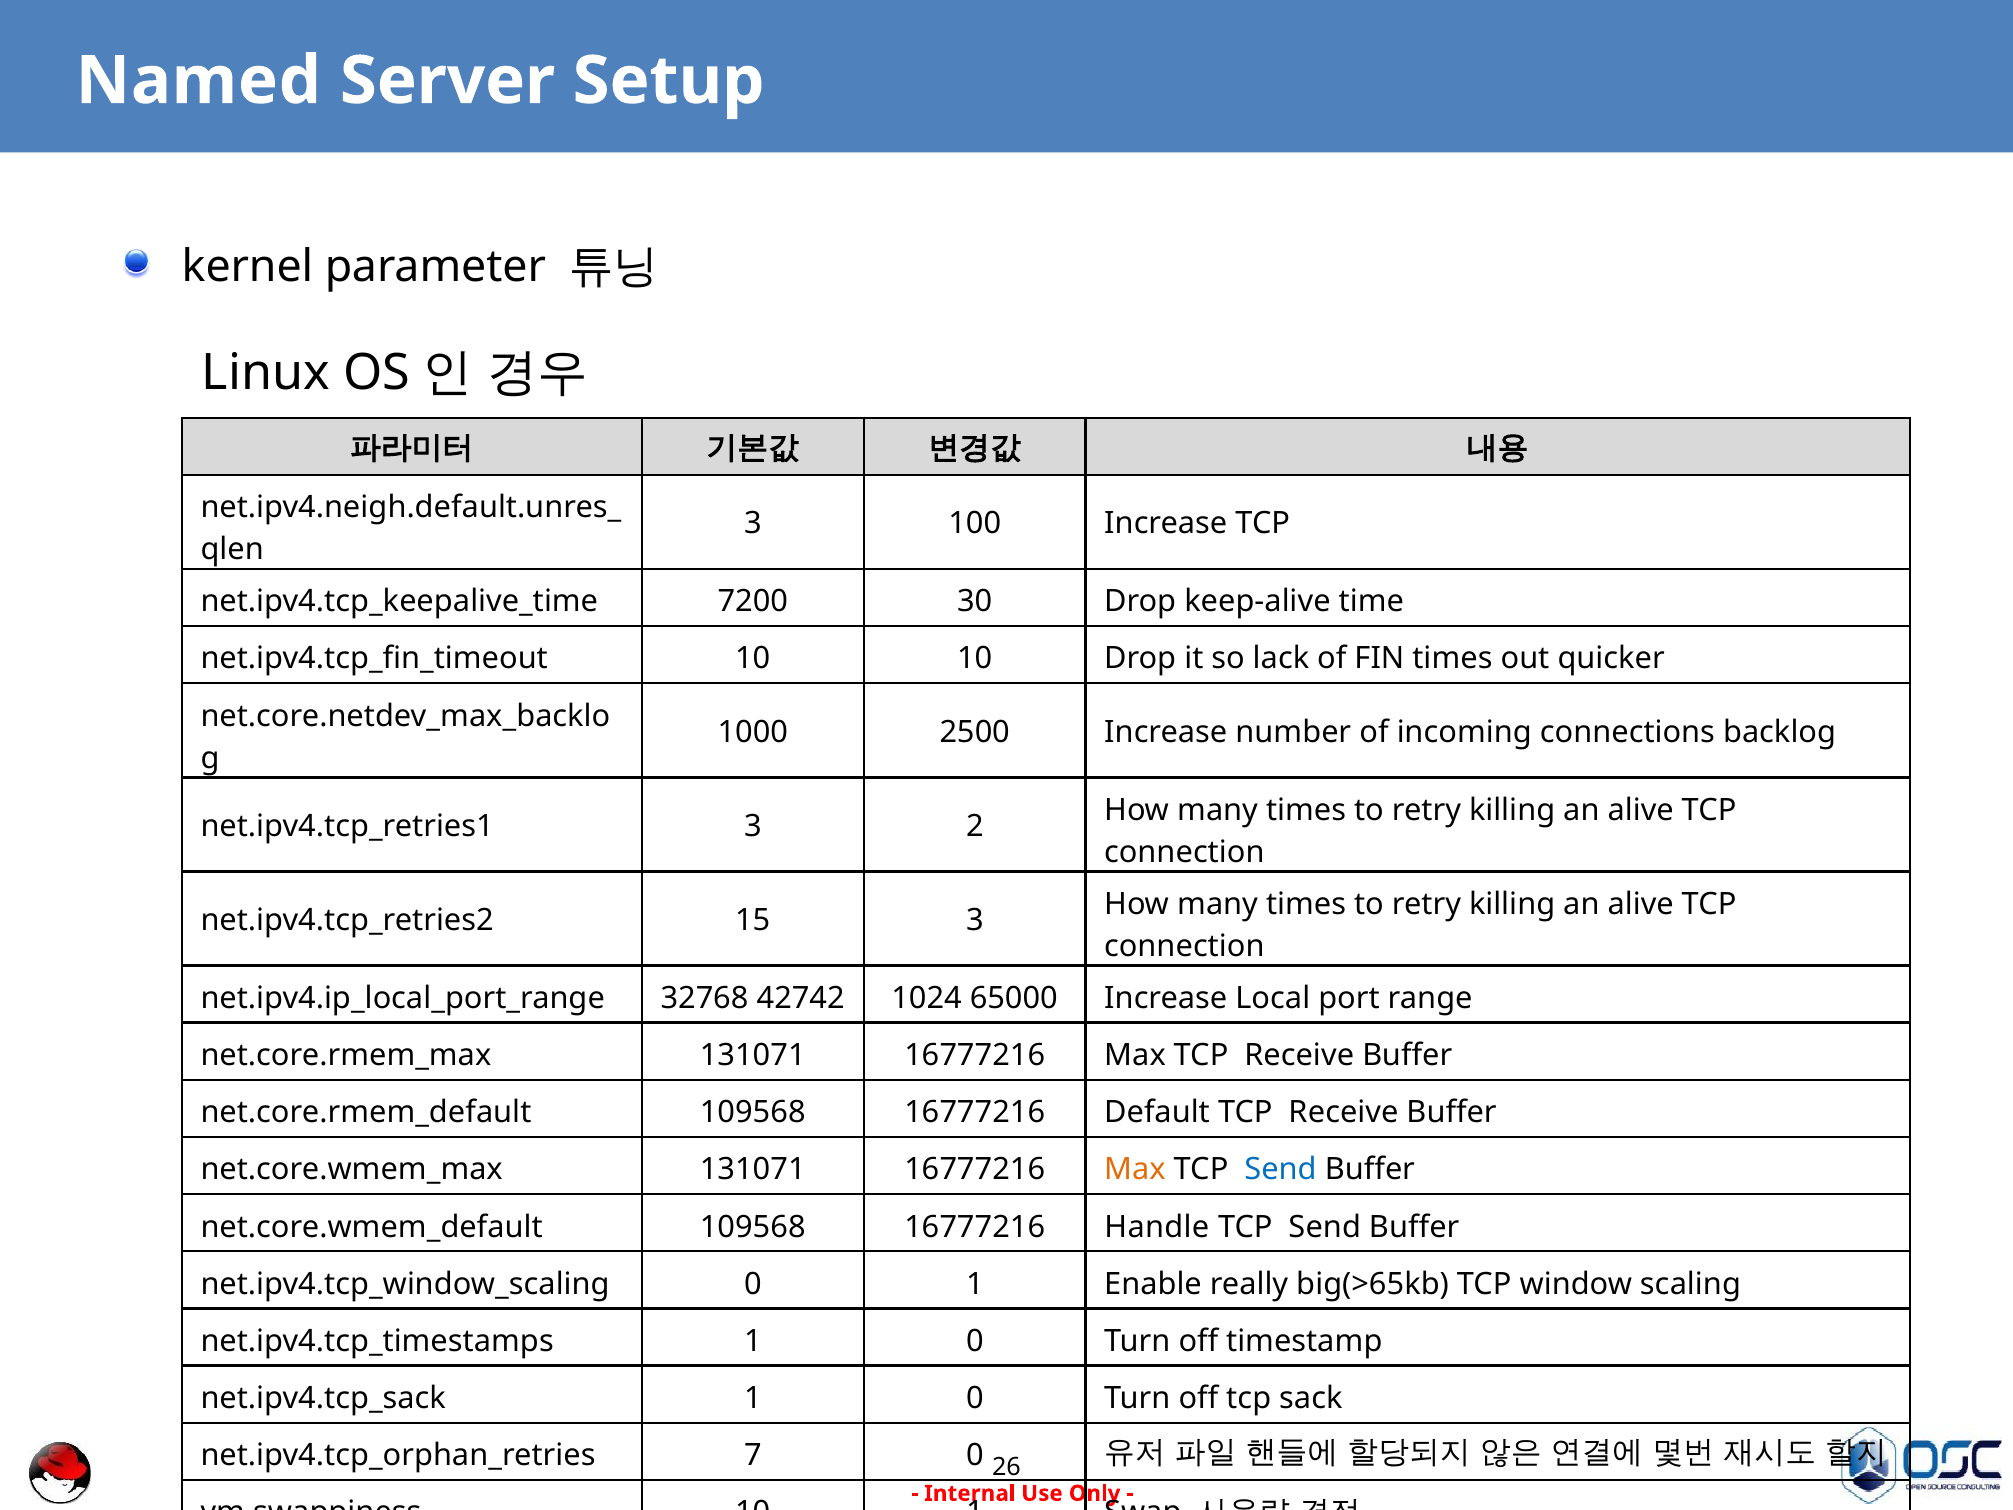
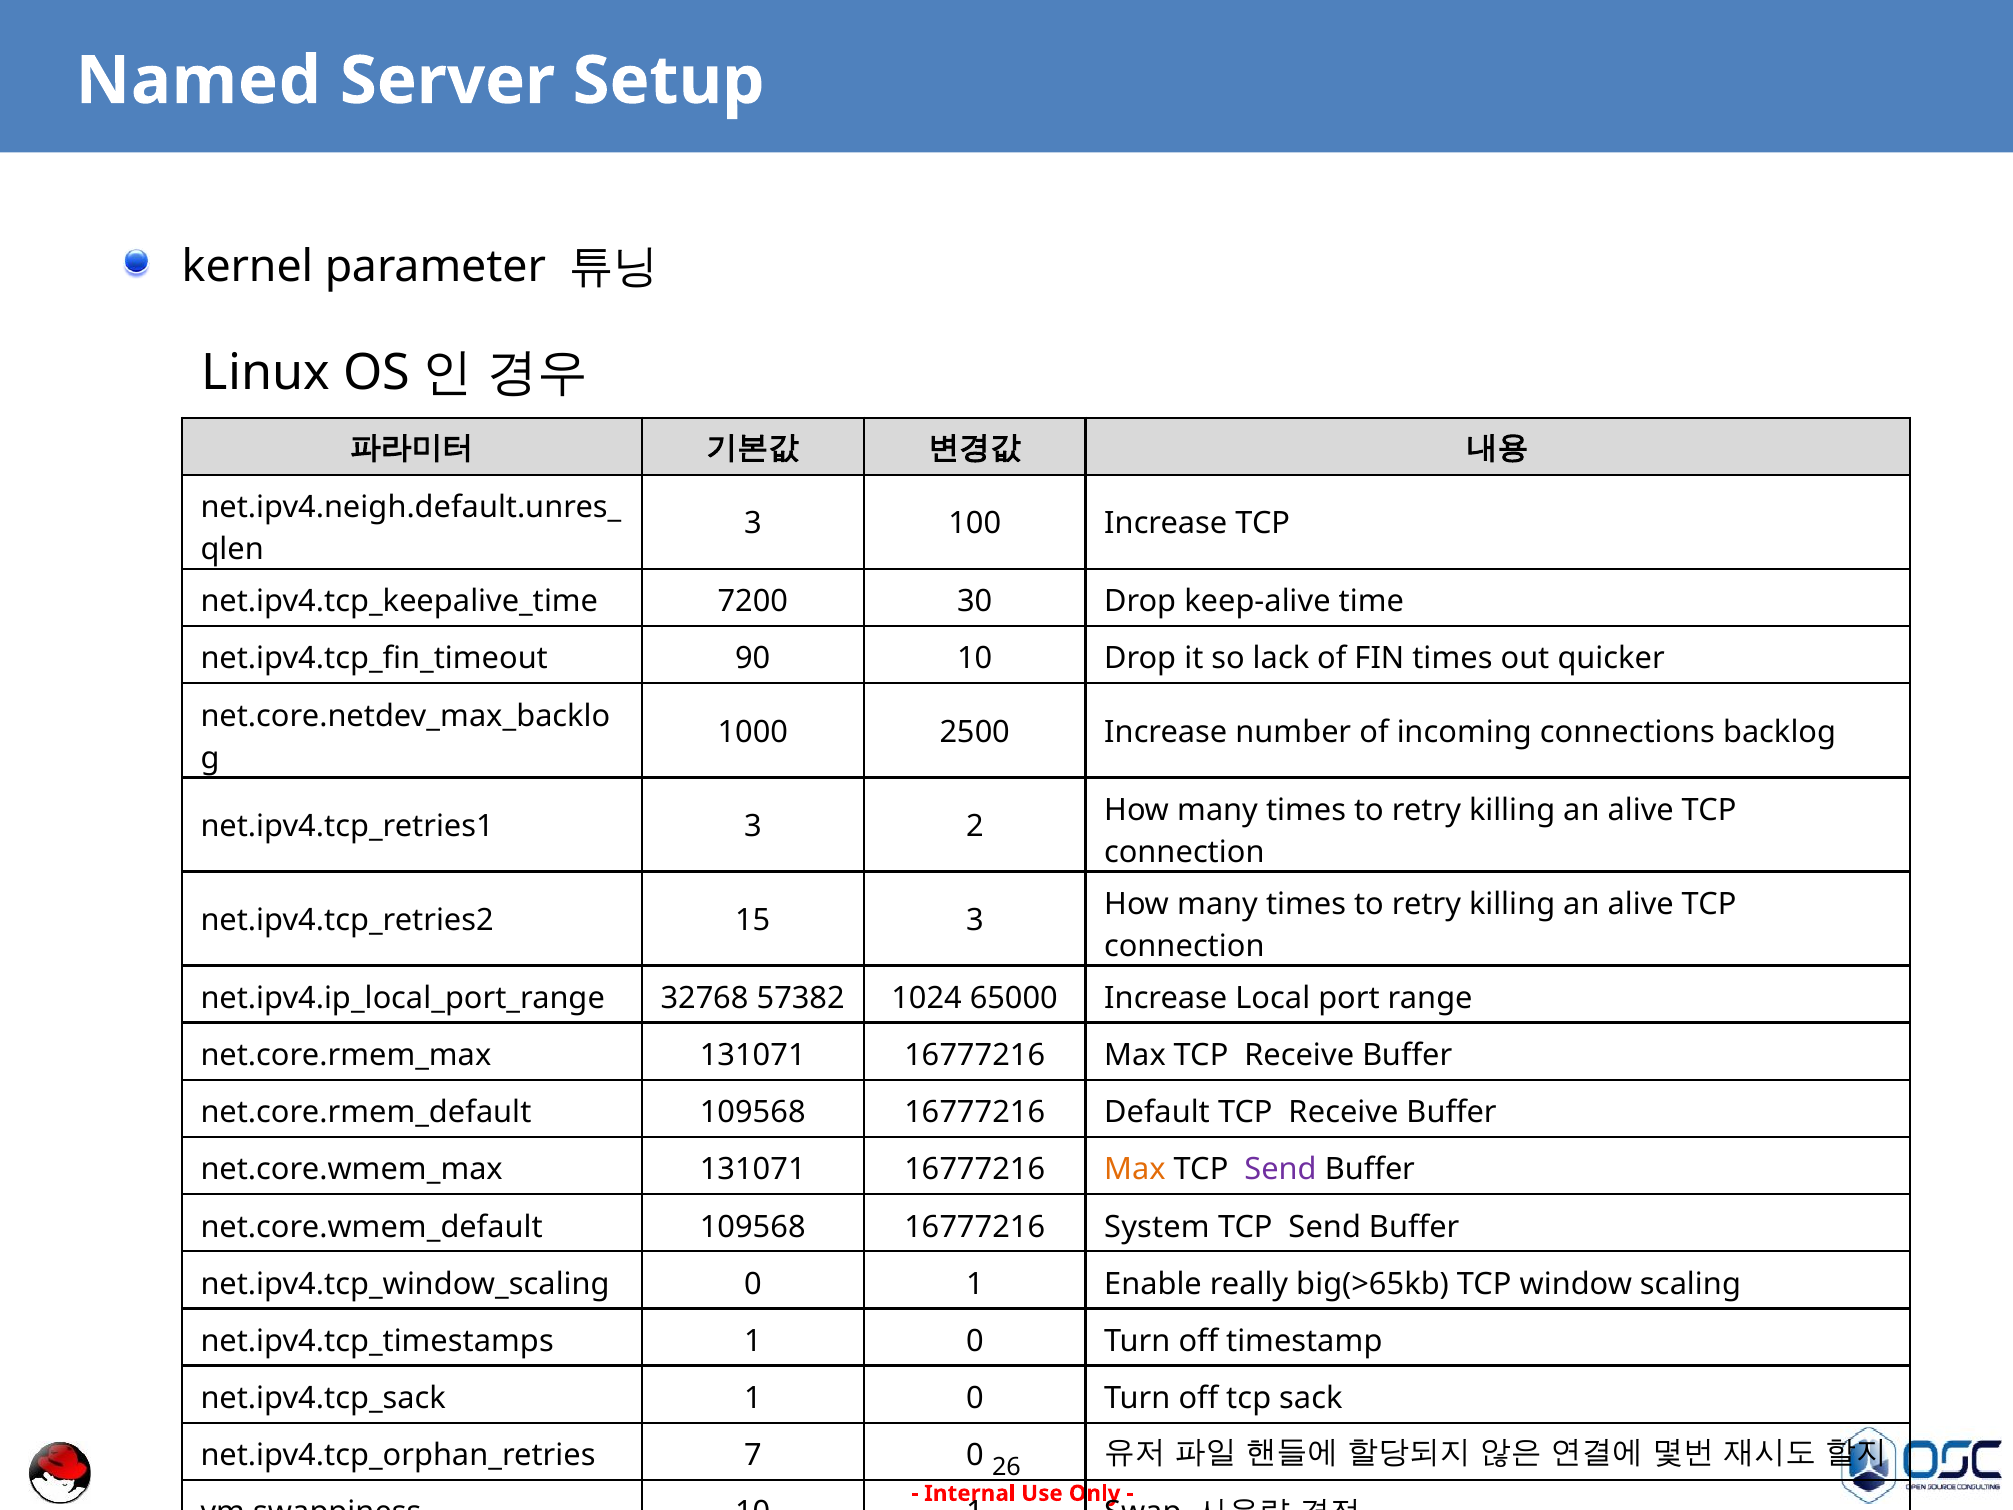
10: 10 -> 90 (753, 659)
42742: 42742 -> 57382 (801, 998)
Send colour: blue -> purple (1280, 1170)
Handle: Handle -> System (1157, 1227)
